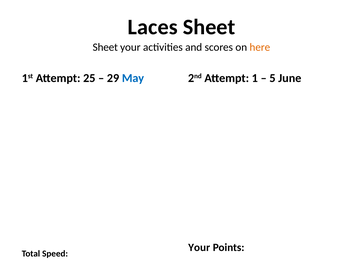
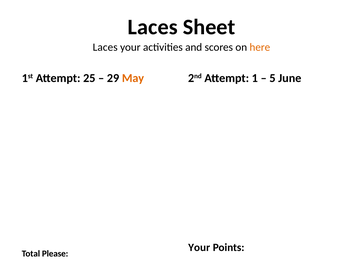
Sheet: Sheet -> Laces (105, 47)
May colour: blue -> orange (133, 78)
Speed: Speed -> Please (55, 254)
